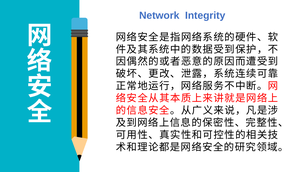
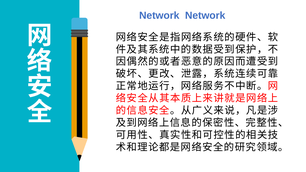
Network Integrity: Integrity -> Network (205, 16)
